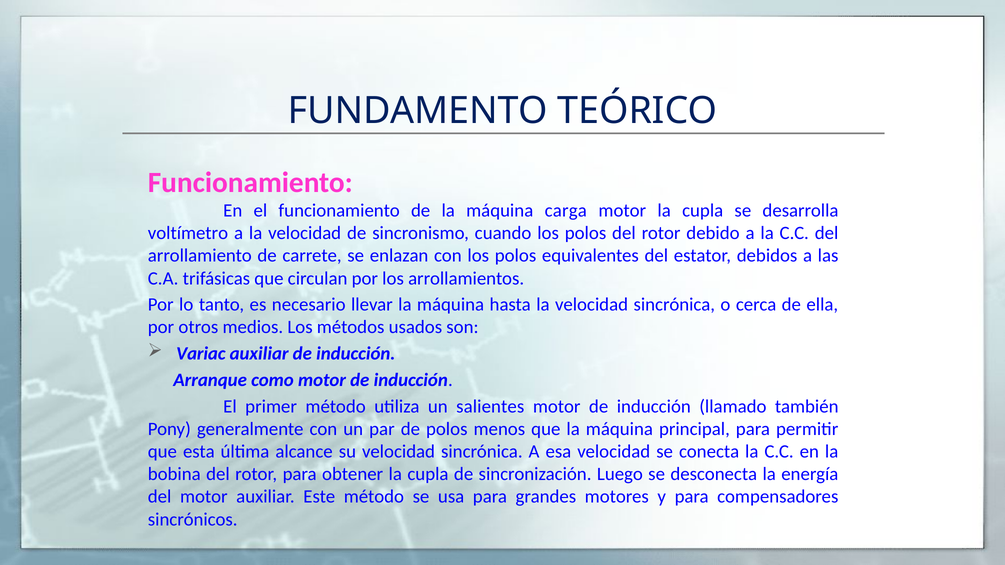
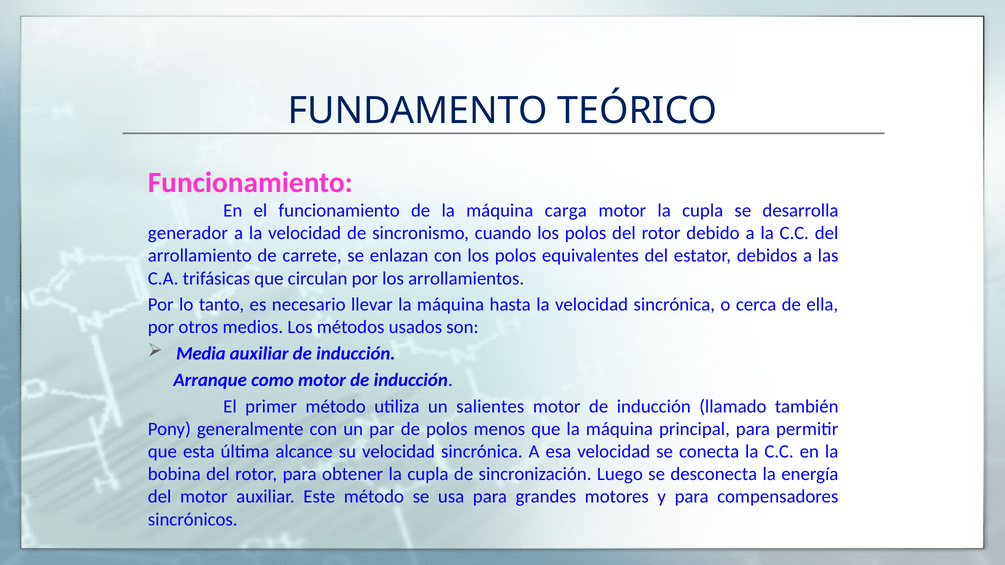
voltímetro: voltímetro -> generador (188, 233)
Variac: Variac -> Media (201, 354)
